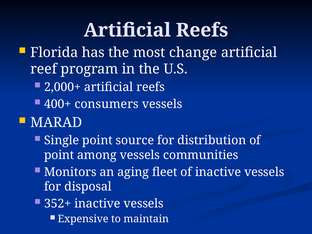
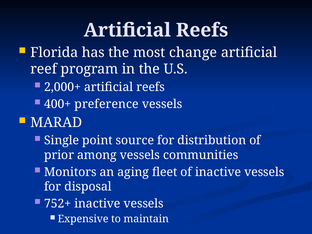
consumers: consumers -> preference (107, 104)
point: point -> prior (59, 155)
352+: 352+ -> 752+ (58, 204)
